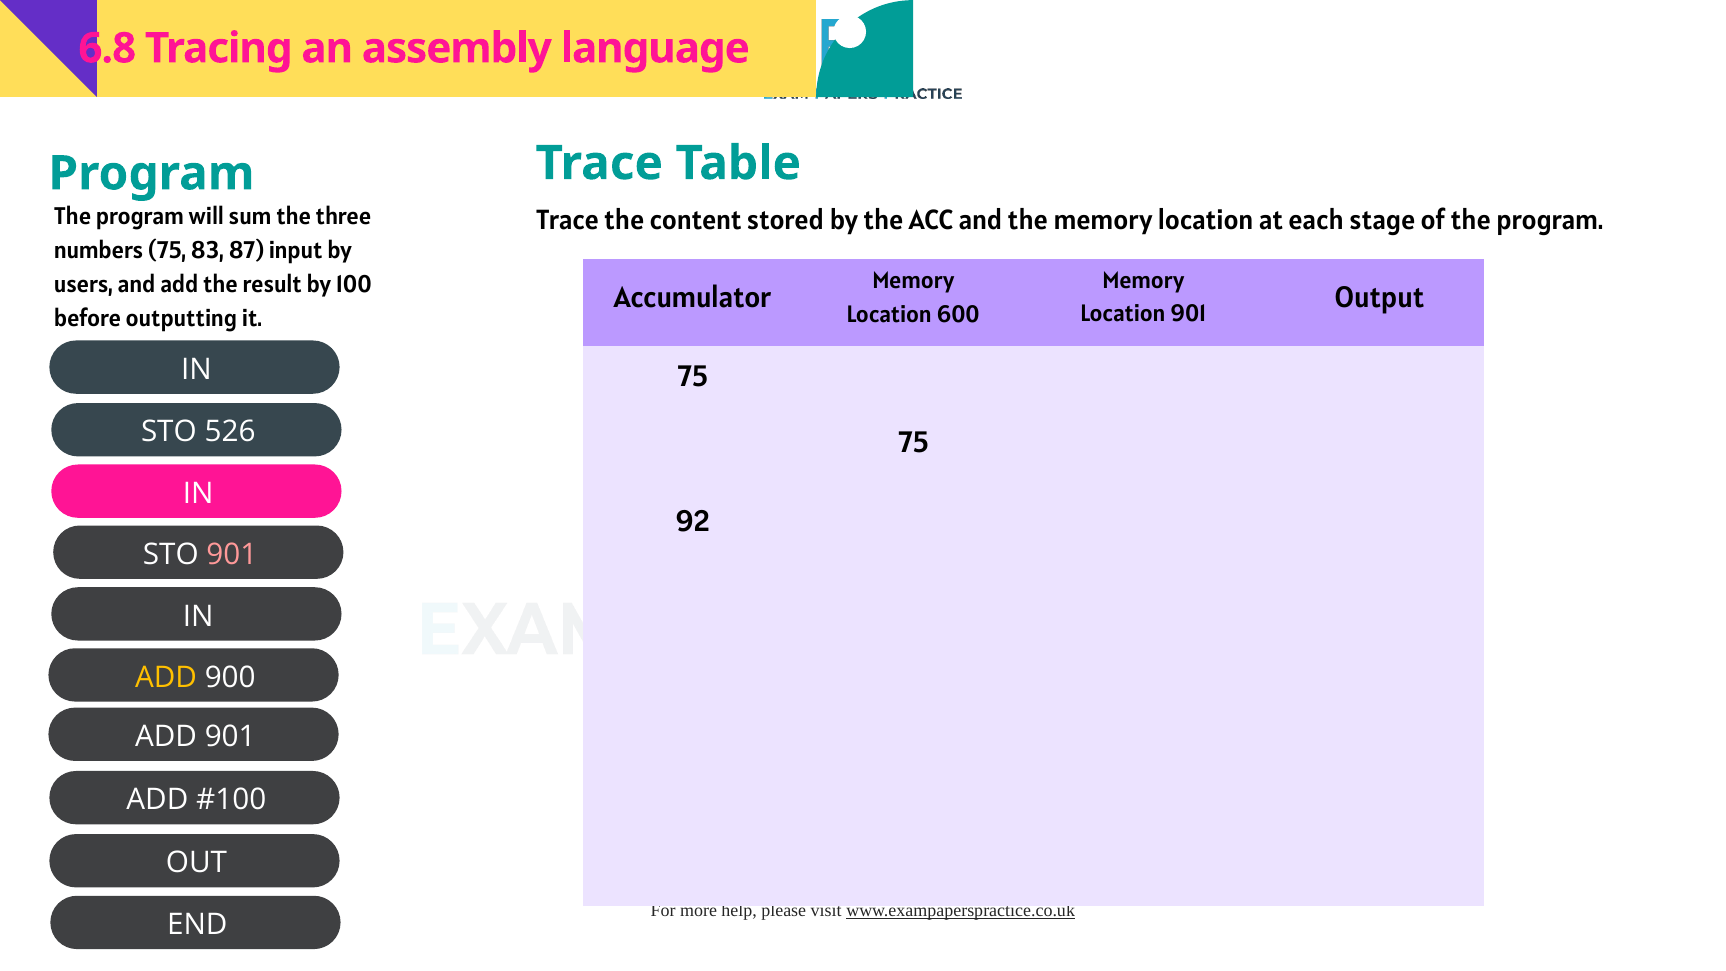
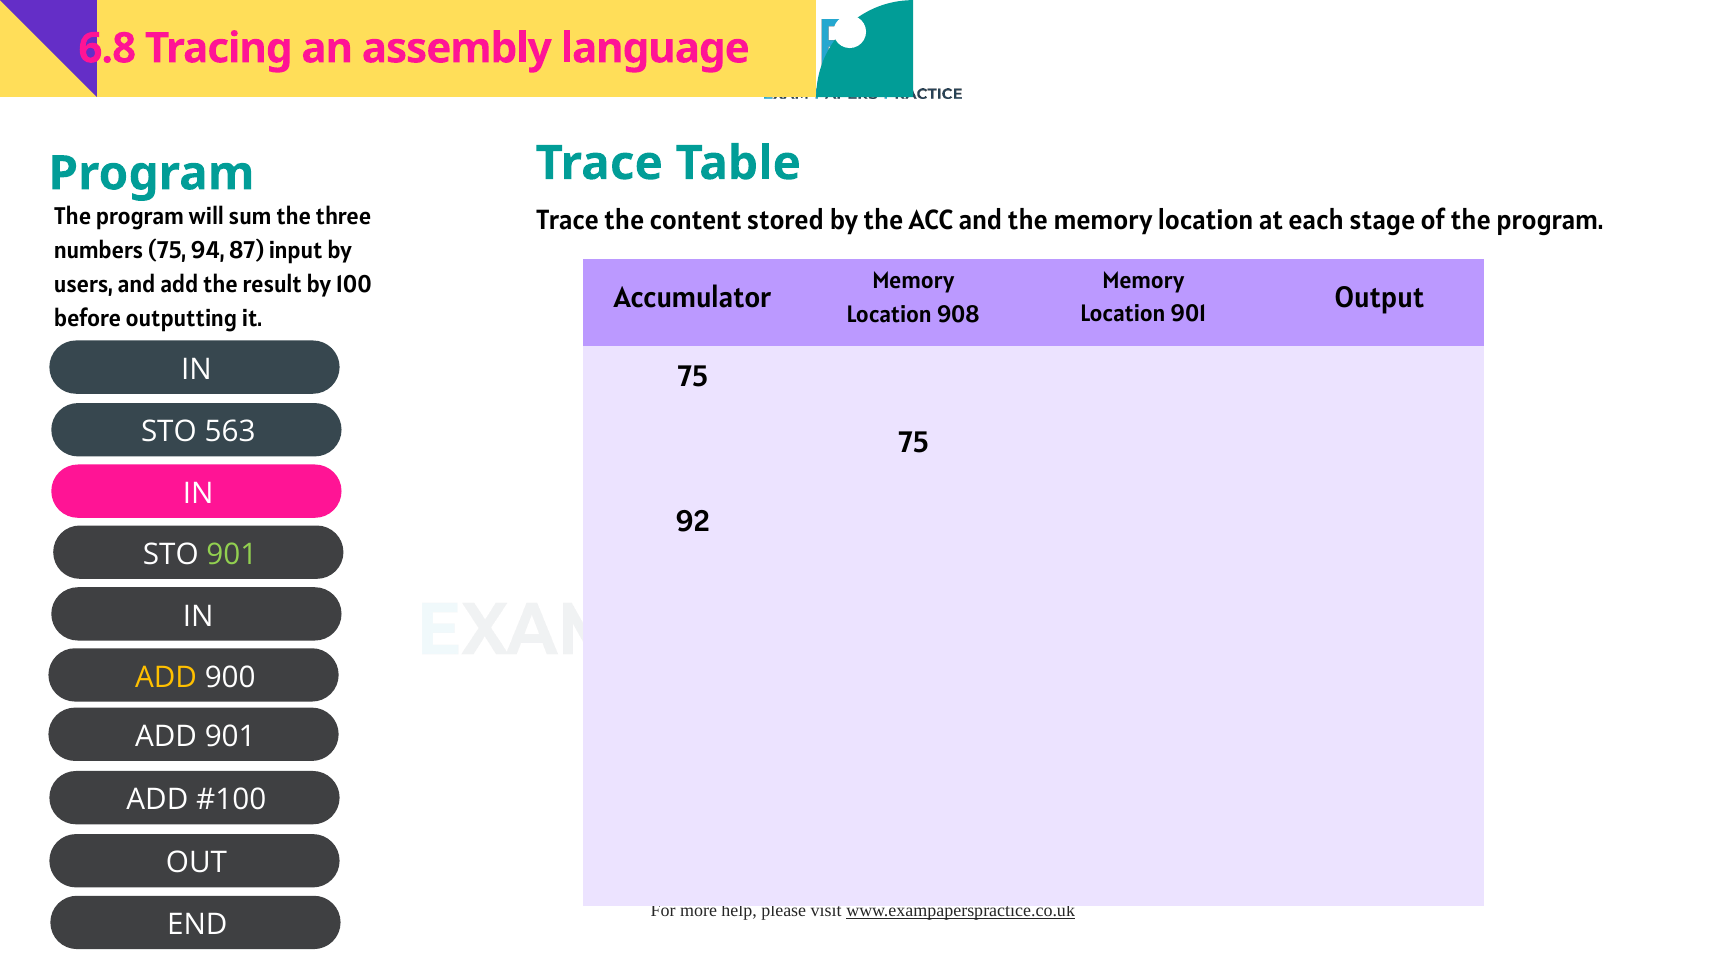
83: 83 -> 94 (208, 251)
600: 600 -> 908 (958, 314)
526: 526 -> 563 (230, 432)
901 colour: pink -> light green (232, 555)
